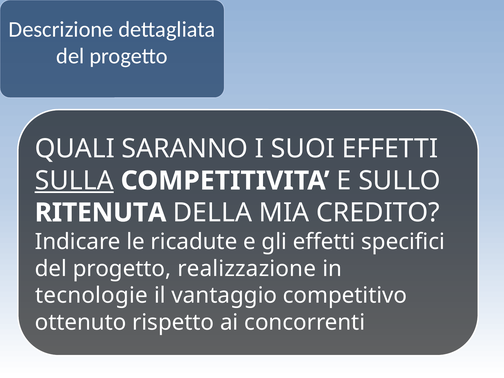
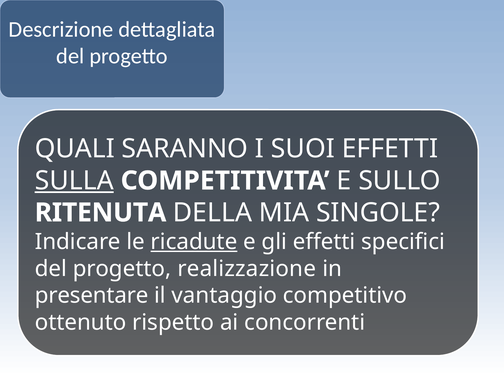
CREDITO: CREDITO -> SINGOLE (378, 213)
ricadute underline: none -> present (194, 242)
tecnologie: tecnologie -> presentare (92, 296)
